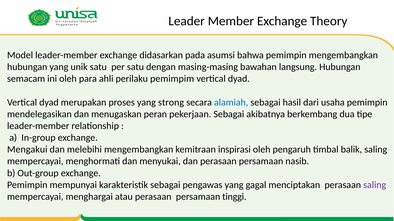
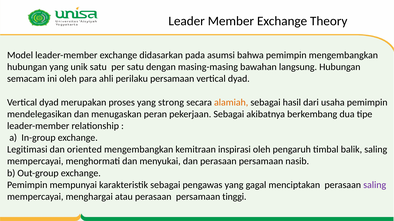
perilaku pemimpim: pemimpim -> persamaan (172, 79)
alamiah colour: blue -> orange (231, 103)
Mengakui: Mengakui -> Legitimasi (27, 150)
melebihi: melebihi -> oriented (84, 150)
